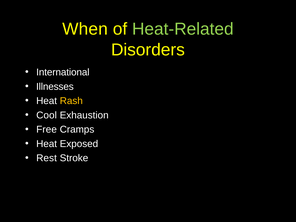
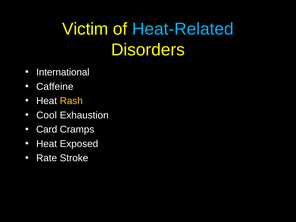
When: When -> Victim (85, 29)
Heat-Related colour: light green -> light blue (183, 29)
Illnesses: Illnesses -> Caffeine (55, 87)
Free: Free -> Card (47, 130)
Rest: Rest -> Rate (47, 158)
